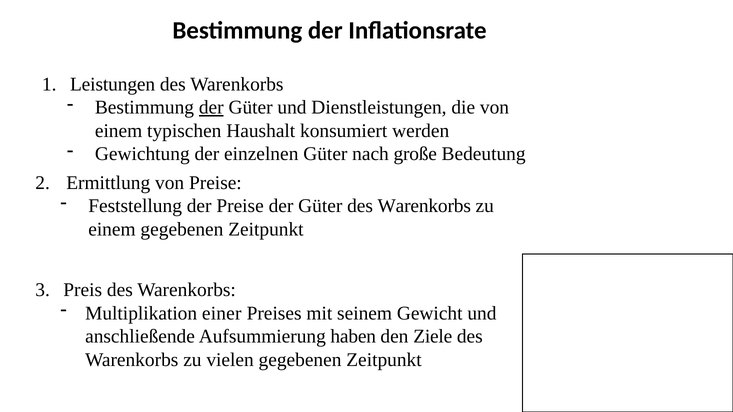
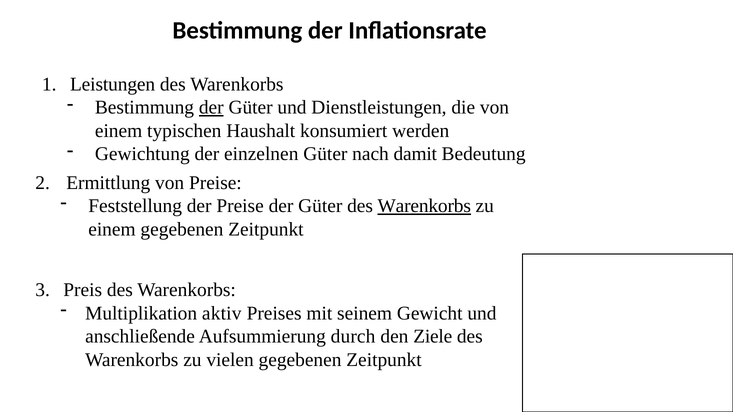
große: große -> damit (415, 154)
Warenkorbs underline: none -> present (424, 206)
einer: einer -> aktiv (222, 313)
haben: haben -> durch (353, 337)
